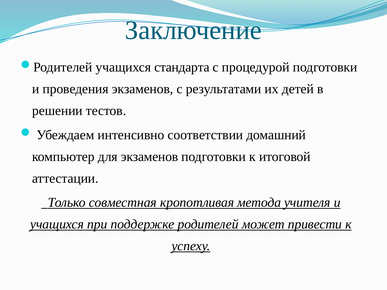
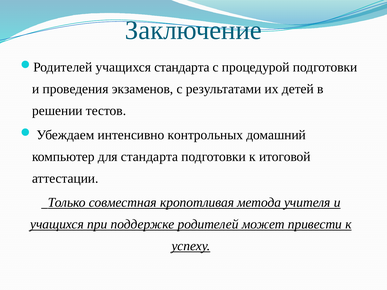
соответствии: соответствии -> контрольных (205, 135)
для экзаменов: экзаменов -> стандарта (149, 157)
